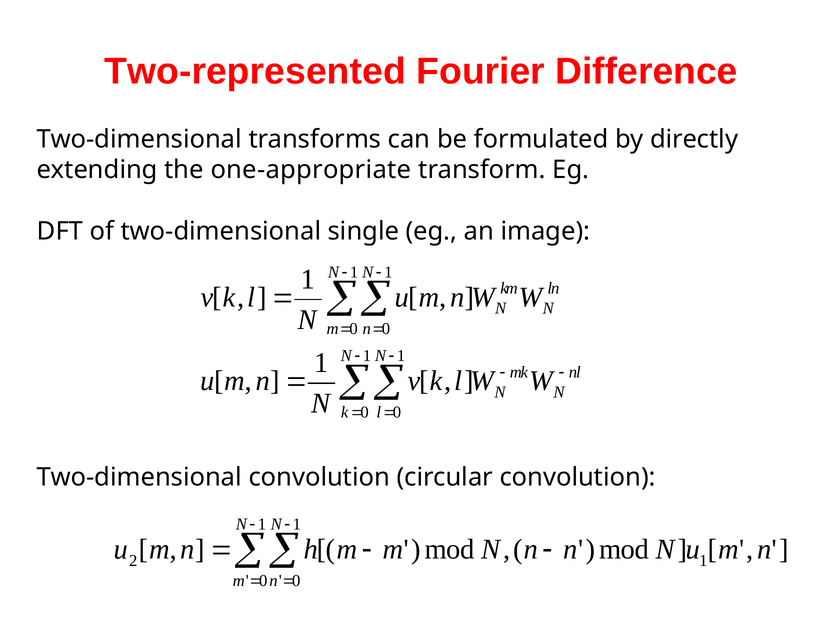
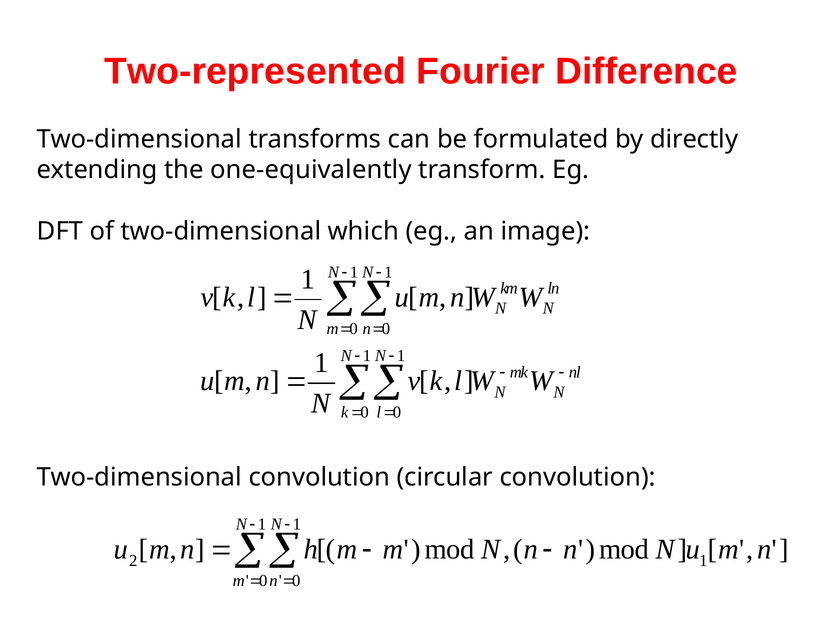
one-appropriate: one-appropriate -> one-equivalently (311, 170)
single: single -> which (363, 232)
